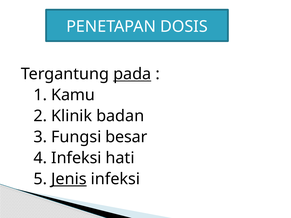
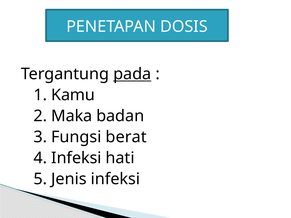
Klinik: Klinik -> Maka (72, 116)
besar: besar -> berat (126, 137)
Jenis underline: present -> none (69, 179)
